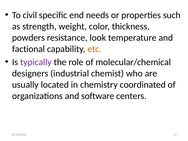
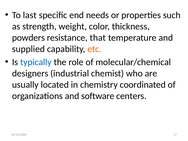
civil: civil -> last (30, 15)
look: look -> that (98, 38)
factional: factional -> supplied (28, 49)
typically colour: purple -> blue (36, 62)
